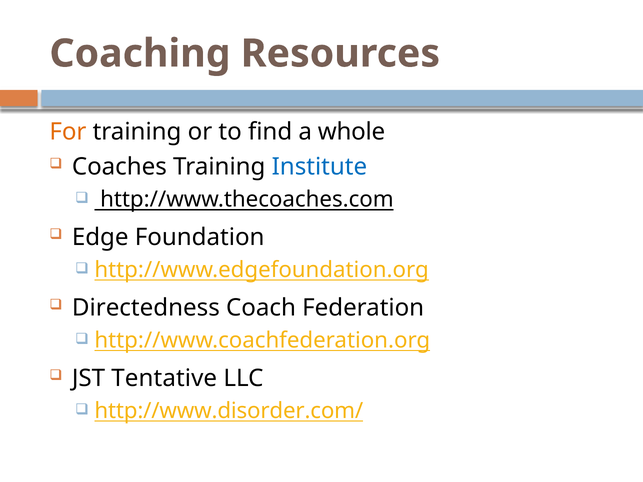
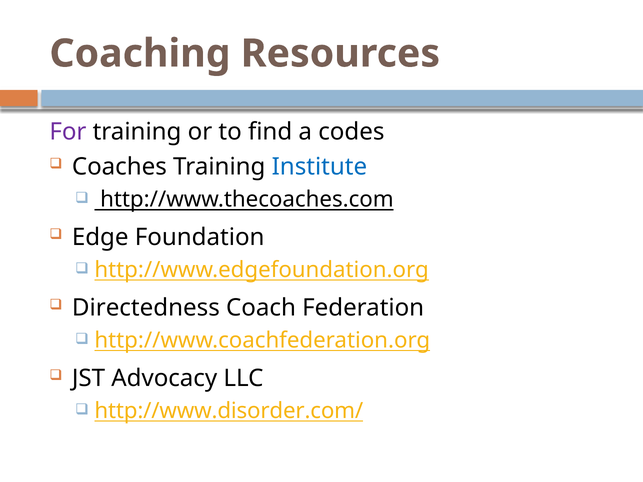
For colour: orange -> purple (68, 132)
whole: whole -> codes (351, 132)
Tentative: Tentative -> Advocacy (164, 378)
